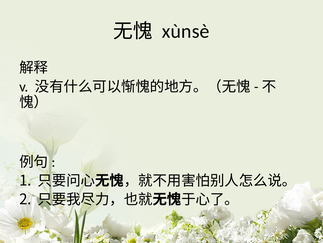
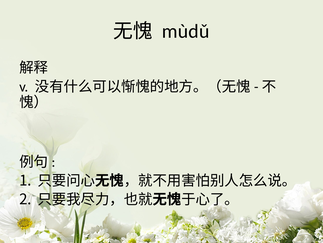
xùnsè: xùnsè -> mùdǔ (186, 31)
